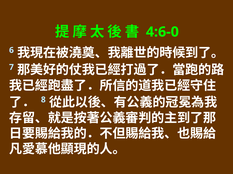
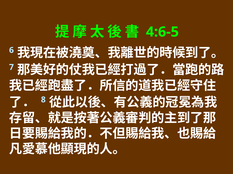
4:6-0: 4:6-0 -> 4:6-5 (162, 32)
